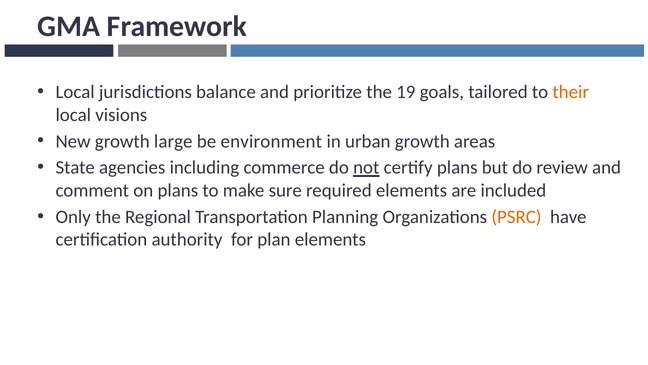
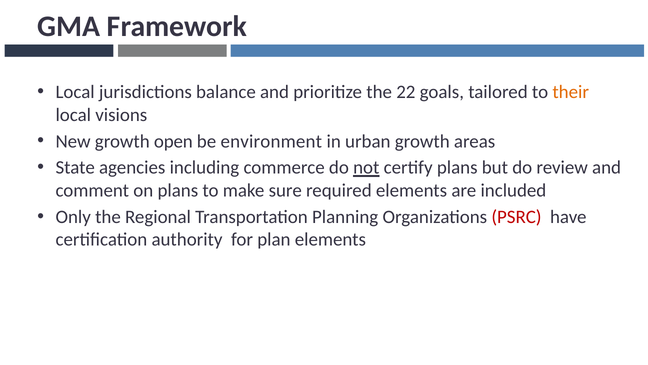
19: 19 -> 22 (406, 92)
large: large -> open (173, 141)
PSRC colour: orange -> red (516, 217)
